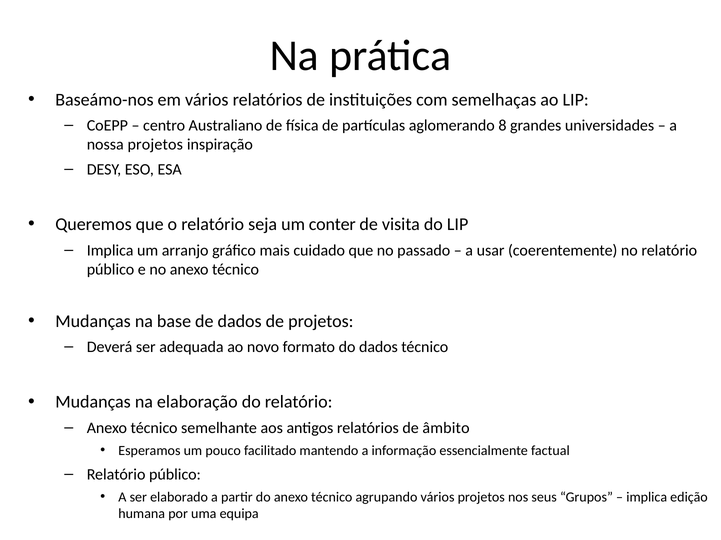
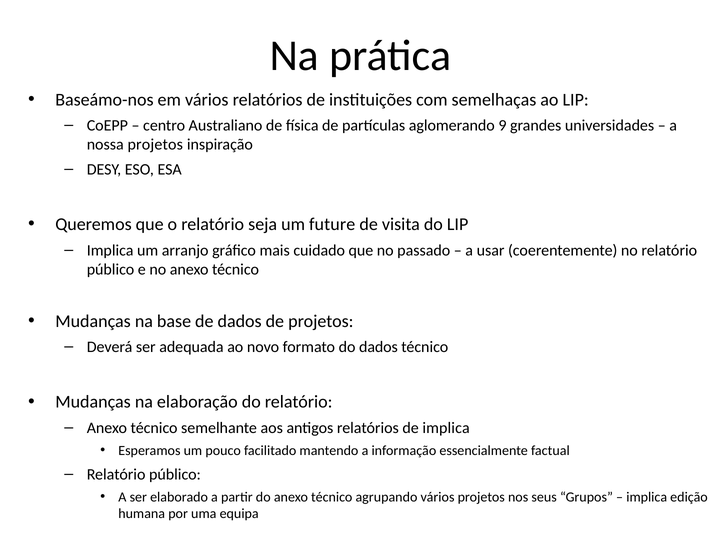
8: 8 -> 9 (502, 126)
conter: conter -> future (332, 225)
de âmbito: âmbito -> implica (446, 429)
